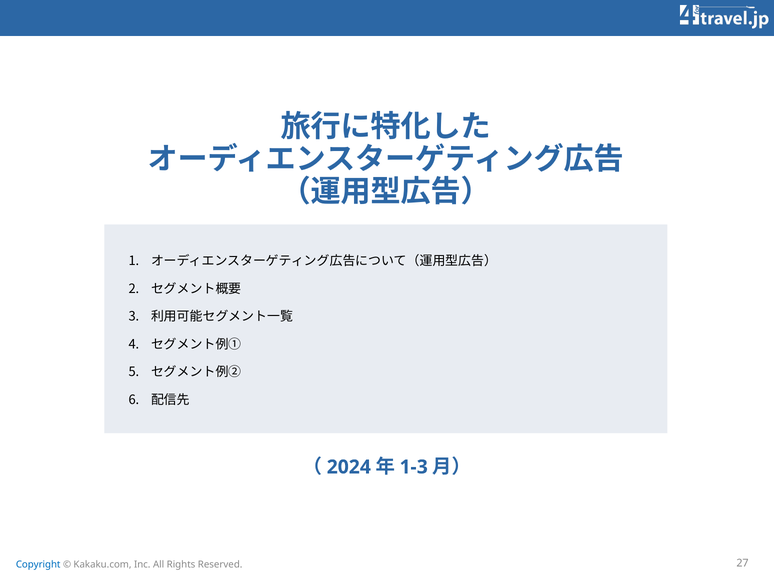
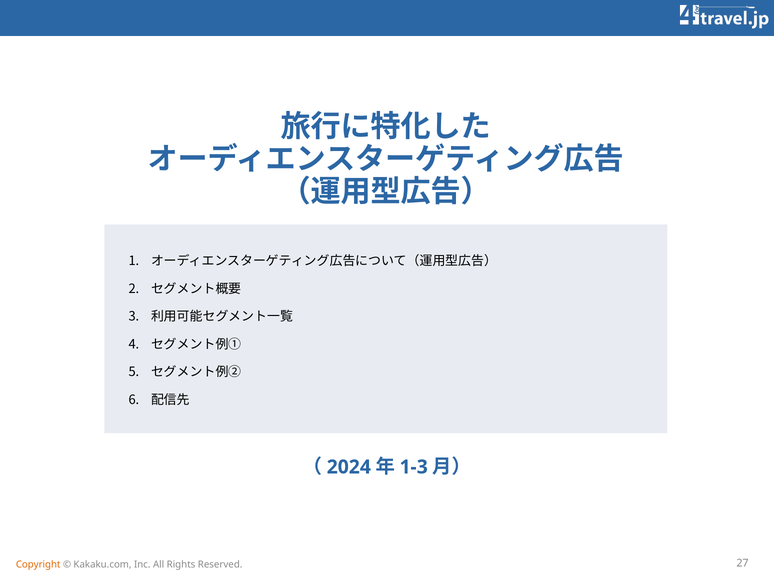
Copyright colour: blue -> orange (38, 565)
